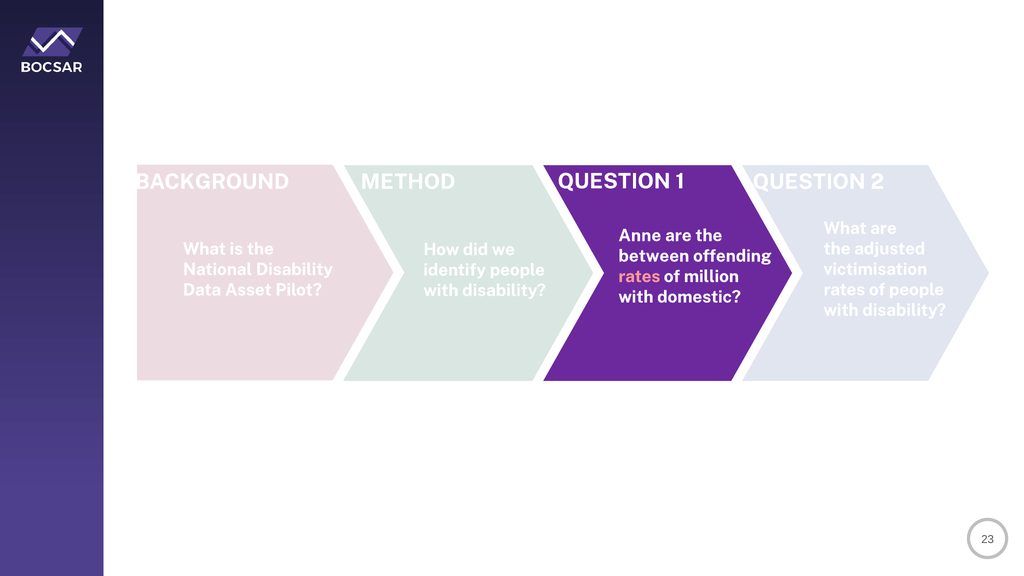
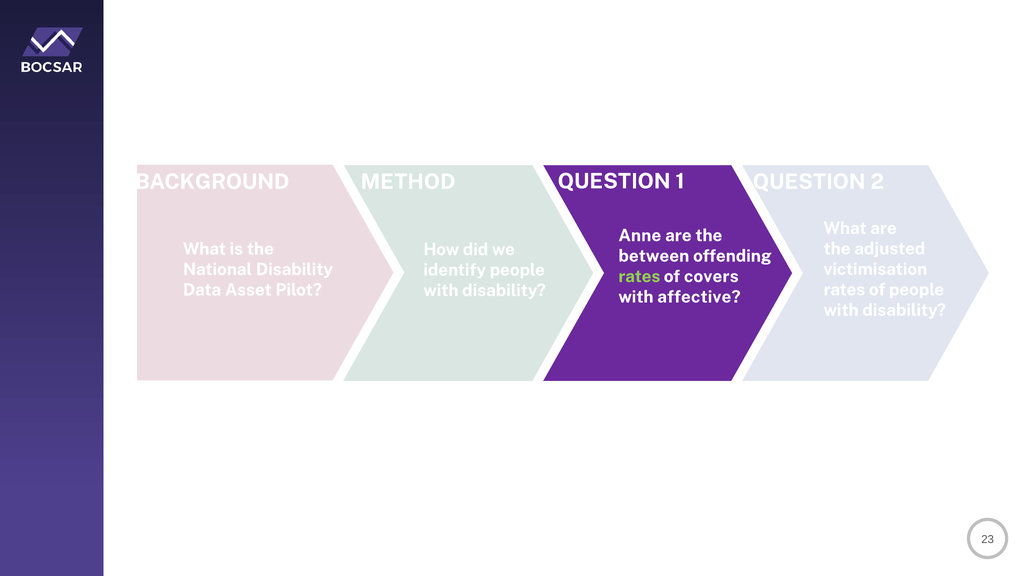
rates colour: pink -> light green (639, 276)
million: million -> covers (711, 276)
domestic: domestic -> affective (699, 297)
